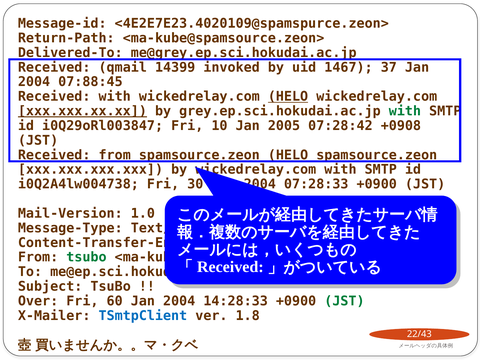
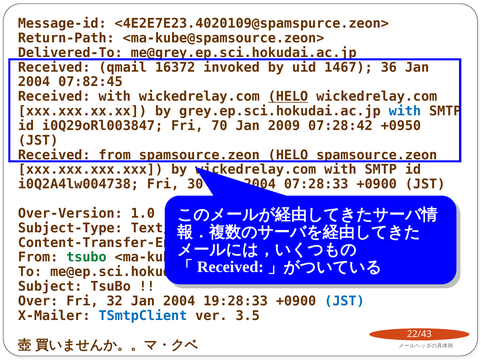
14399: 14399 -> 16372 (175, 67)
37: 37 -> 36 (389, 67)
07:88:45: 07:88:45 -> 07:82:45 (90, 82)
xxx.xxx.xx.xx underline: present -> none (82, 111)
with colour: green -> blue (405, 111)
10: 10 -> 70 (219, 126)
2005: 2005 -> 2009 (284, 126)
+0908: +0908 -> +0950 (401, 126)
Mail-Version: Mail-Version -> Over-Version (70, 213)
Message-Type: Message-Type -> Subject-Type (70, 228)
60: 60 -> 32 (115, 301)
14:28:33: 14:28:33 -> 19:28:33 (236, 301)
JST colour: green -> blue (344, 301)
1.8: 1.8 -> 3.5 (248, 315)
